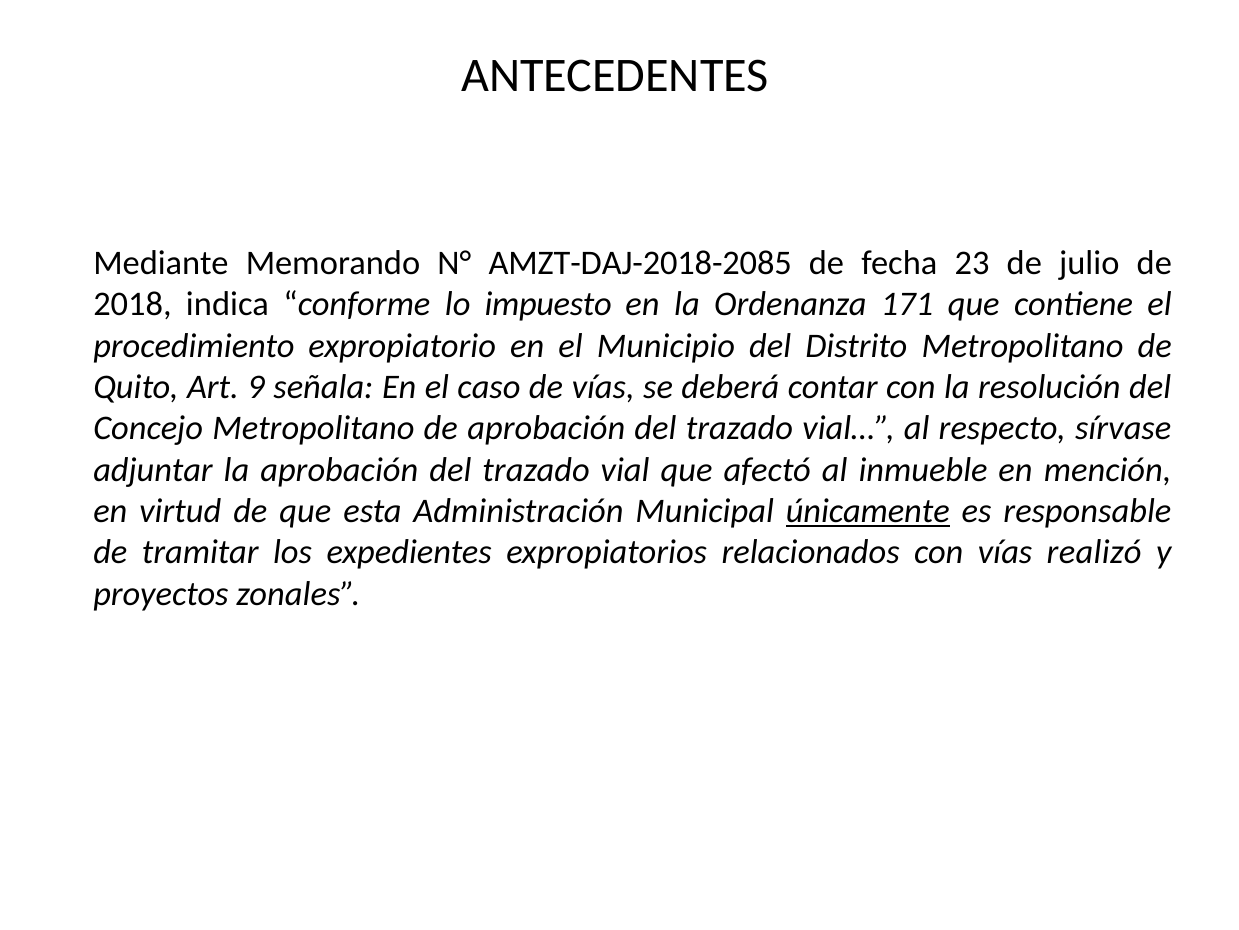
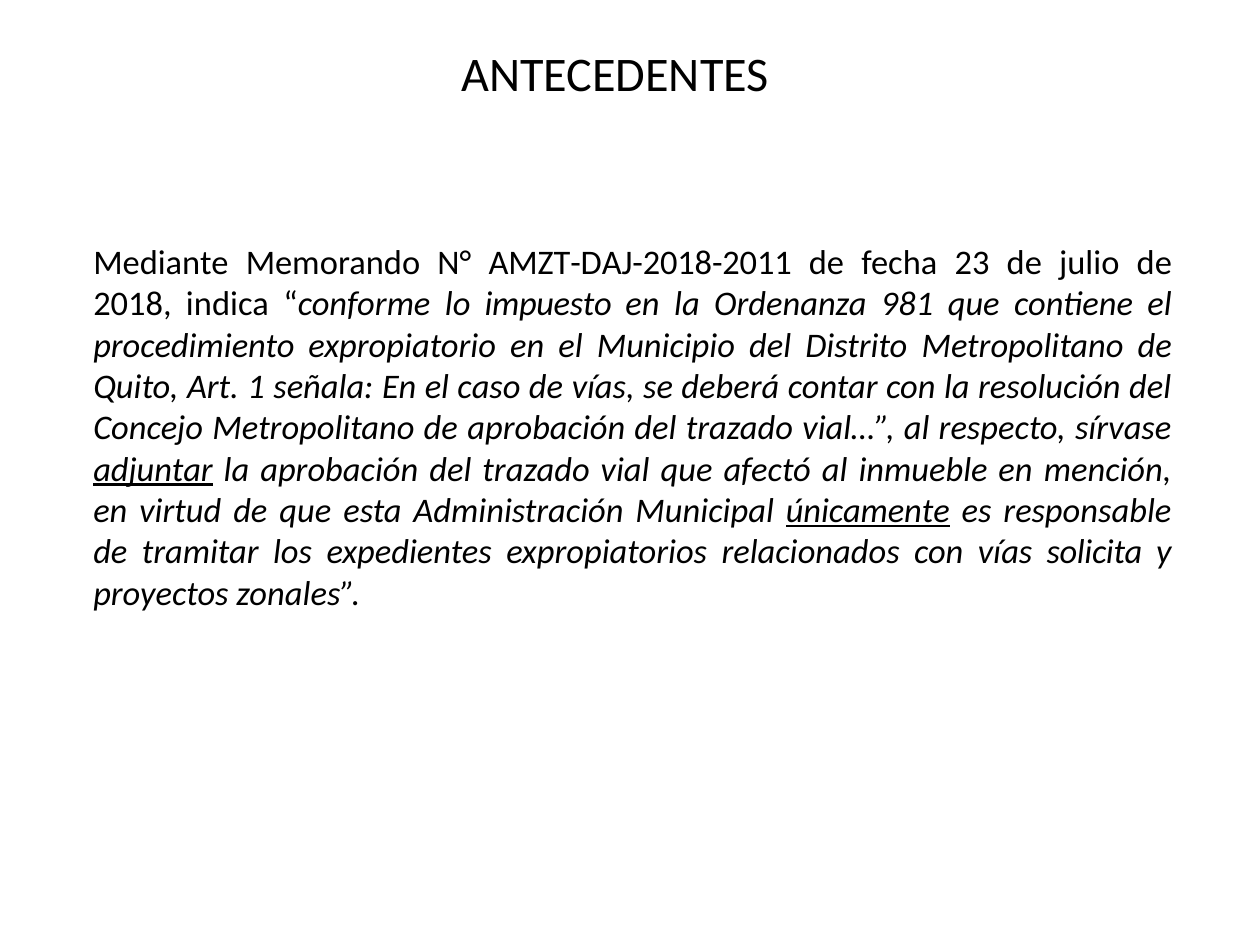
AMZT-DAJ-2018-2085: AMZT-DAJ-2018-2085 -> AMZT-DAJ-2018-2011 (640, 263)
171: 171 -> 981 (907, 304)
9: 9 -> 1 (256, 387)
adjuntar underline: none -> present (153, 469)
realizó: realizó -> solicita (1094, 552)
